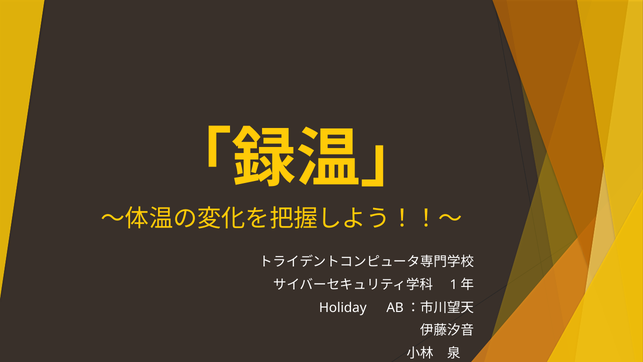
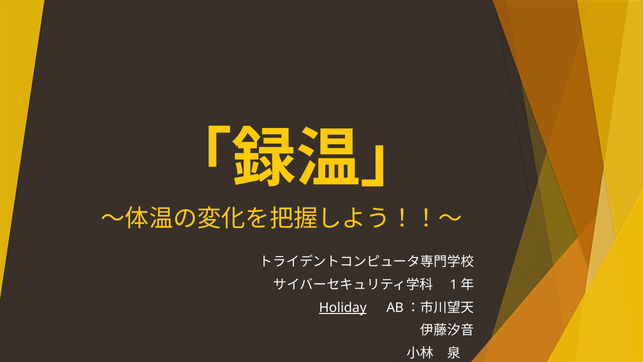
Holiday underline: none -> present (343, 307)
